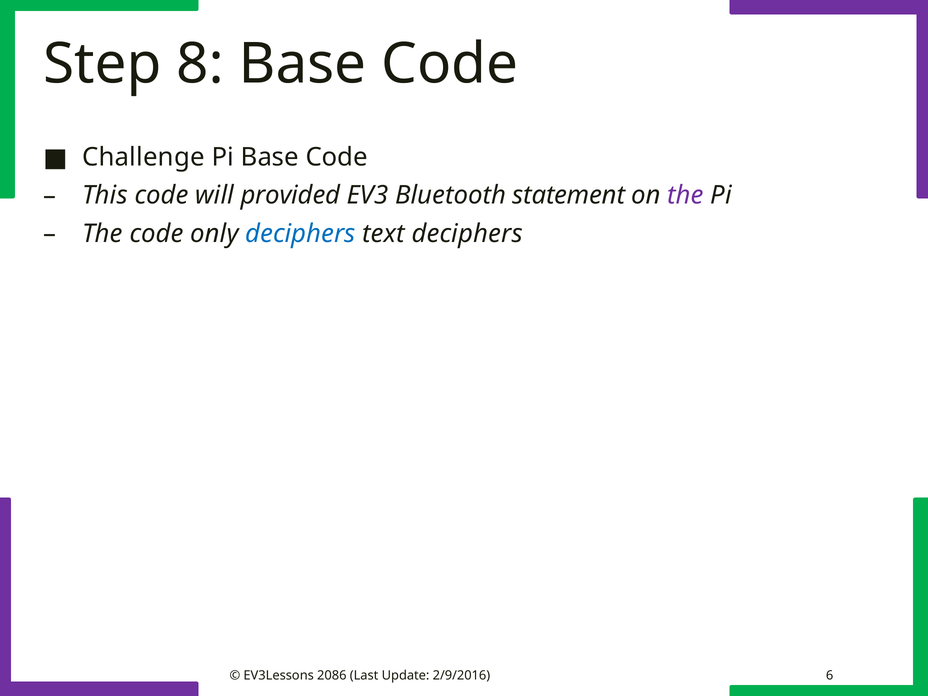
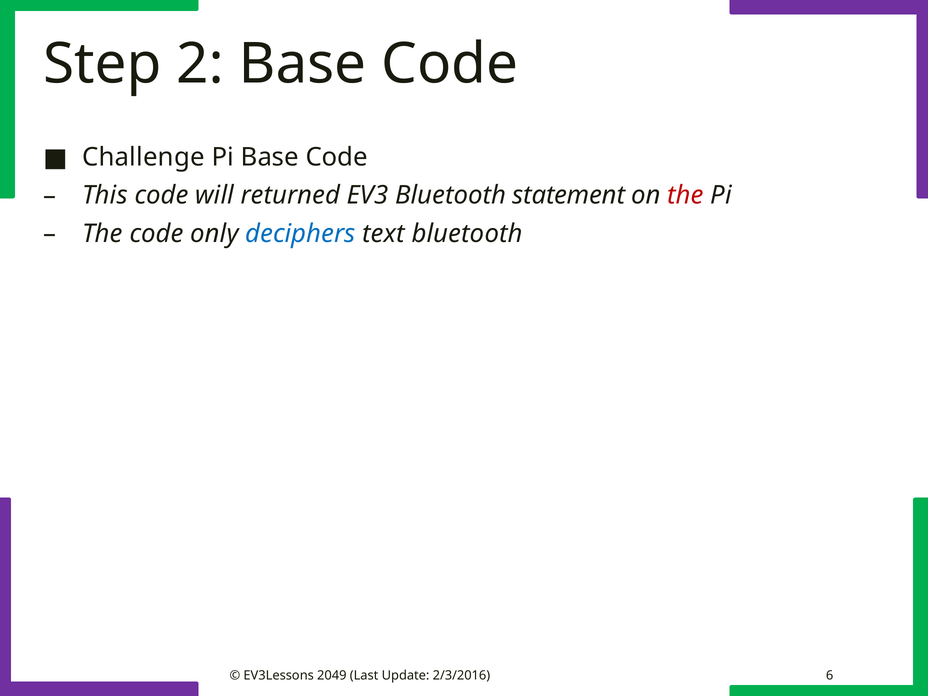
8: 8 -> 2 (200, 64)
provided: provided -> returned (290, 195)
the colour: purple -> red (686, 195)
text deciphers: deciphers -> bluetooth (467, 234)
2086: 2086 -> 2049 (332, 675)
2/9/2016: 2/9/2016 -> 2/3/2016 (461, 675)
